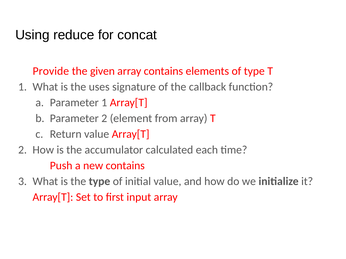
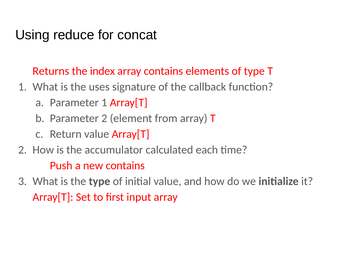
Provide: Provide -> Returns (51, 71)
given: given -> index (102, 71)
